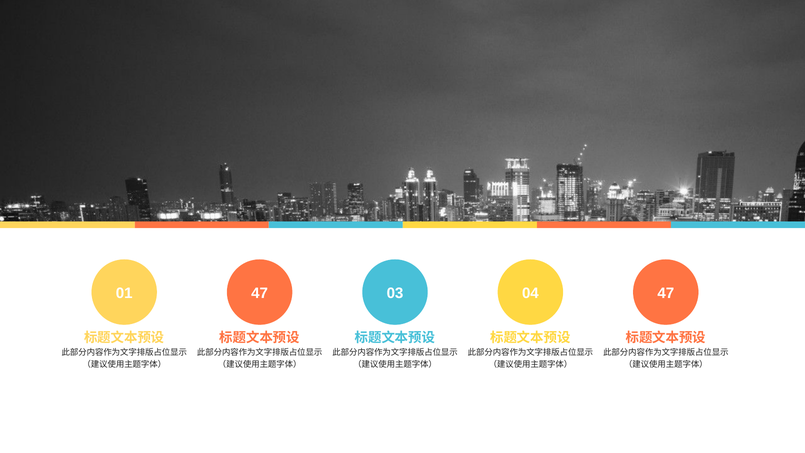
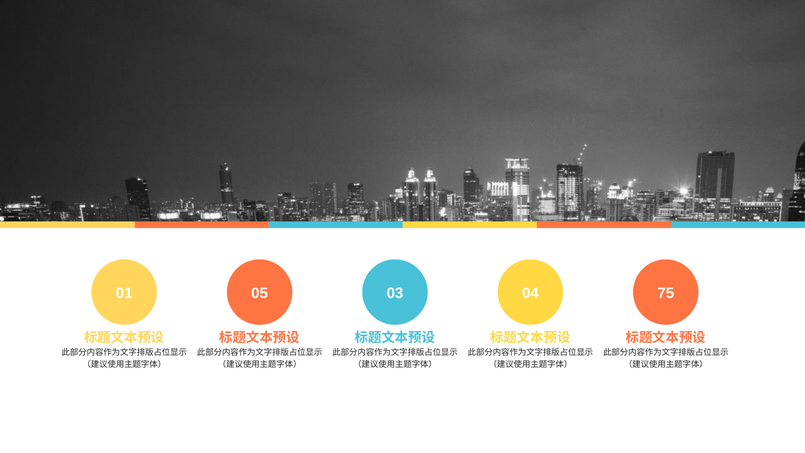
01 47: 47 -> 05 (260, 293)
04 47: 47 -> 75 (666, 293)
